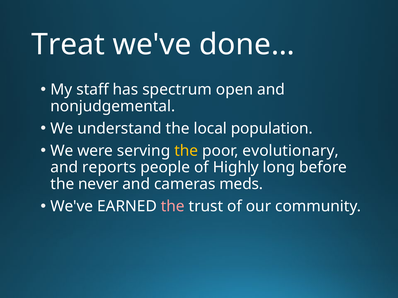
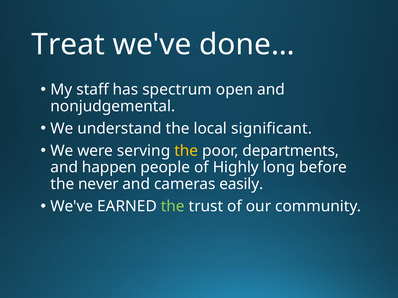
population: population -> significant (272, 129)
evolutionary: evolutionary -> departments (291, 151)
reports: reports -> happen (109, 168)
meds: meds -> easily (241, 184)
the colour: pink -> light green (173, 207)
